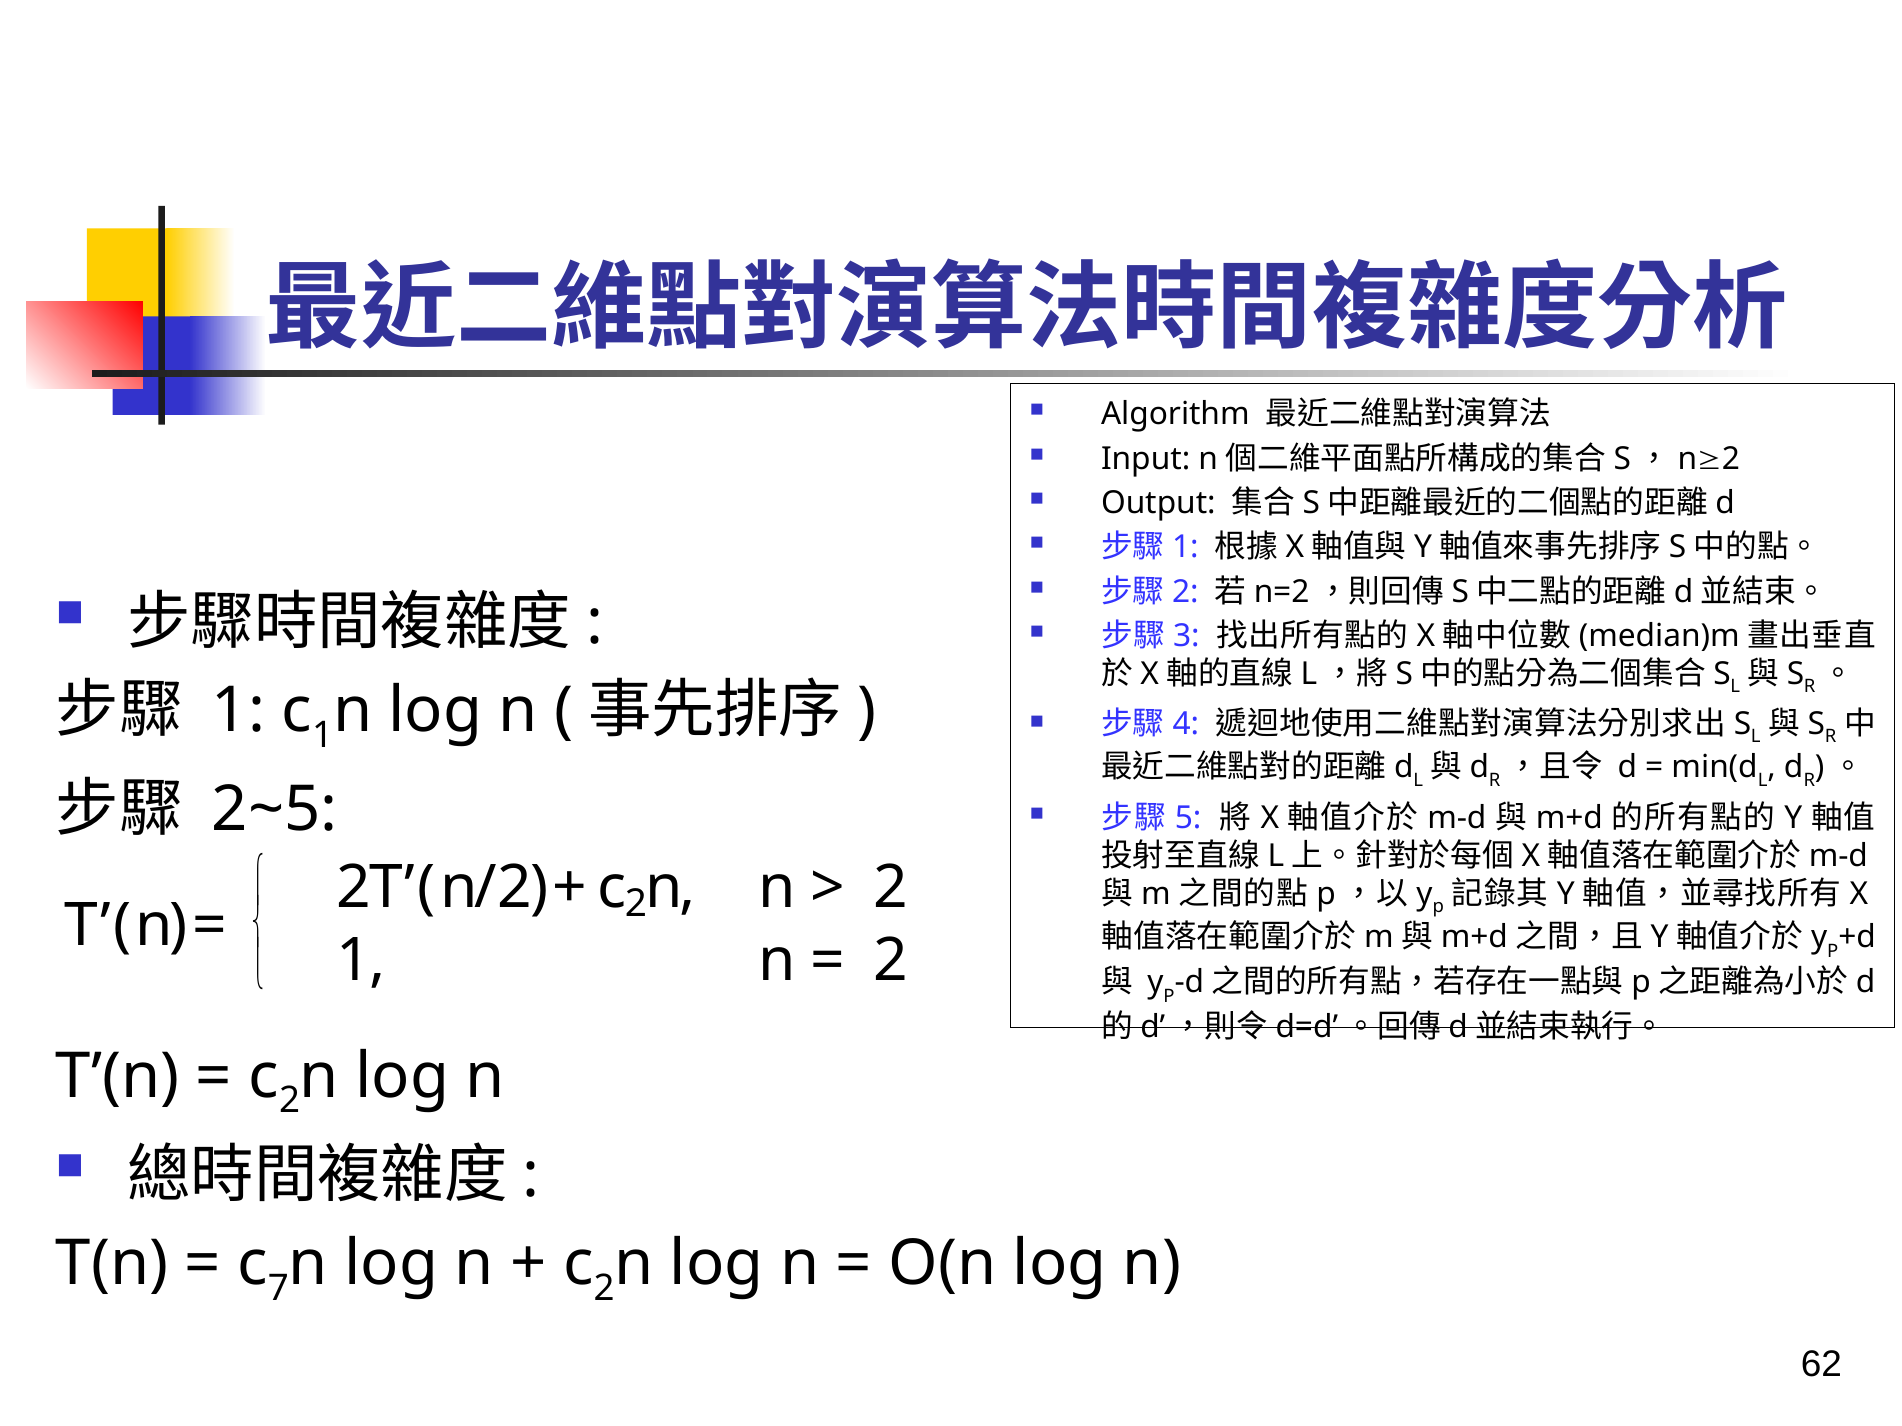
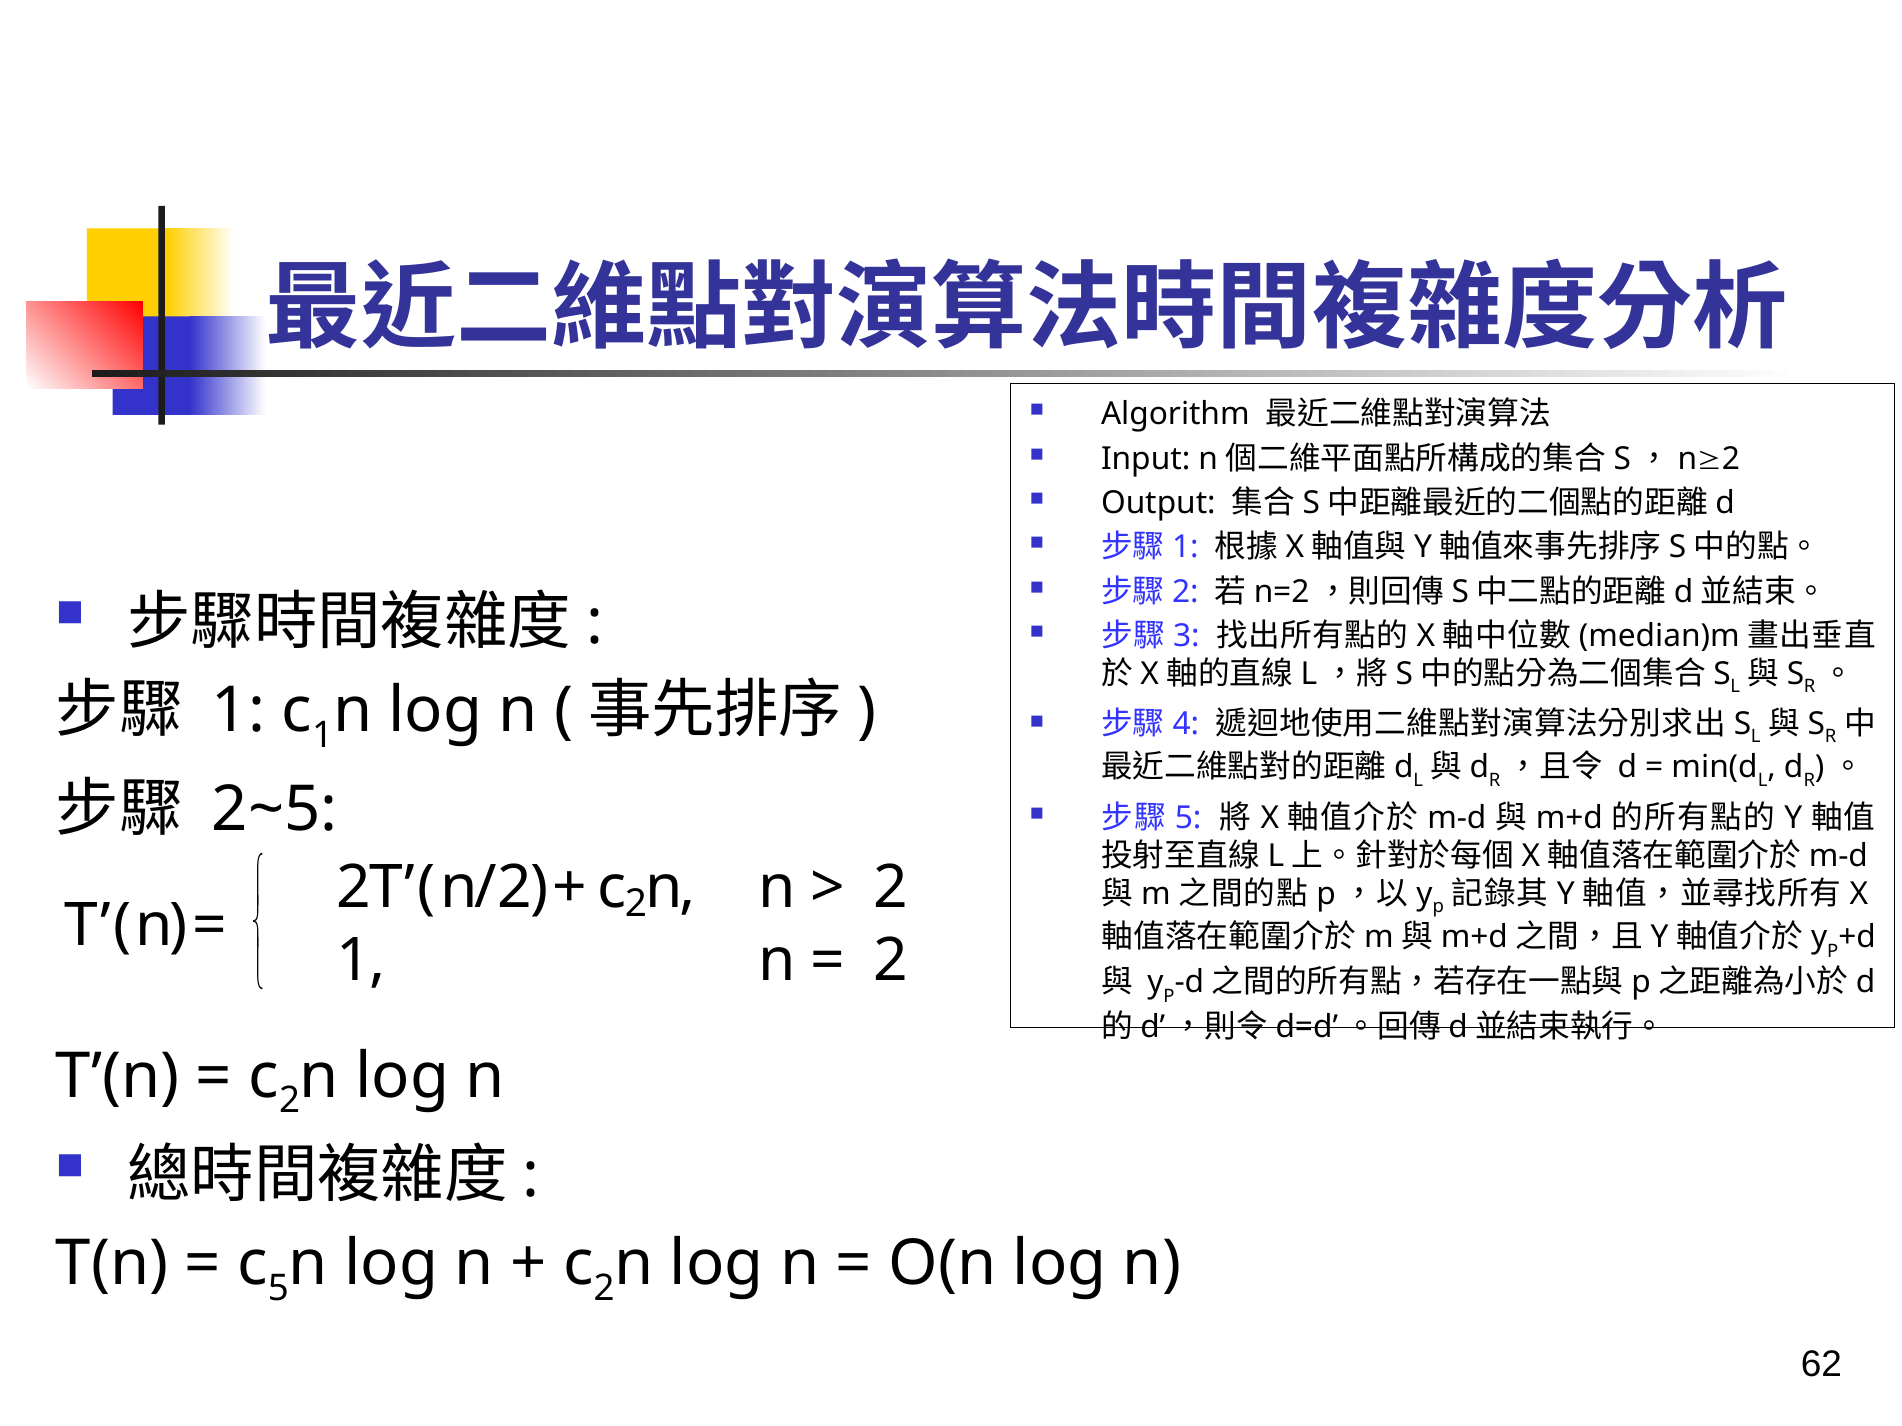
7: 7 -> 5 (278, 1289)
